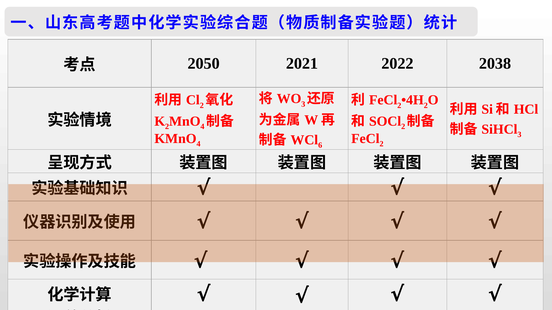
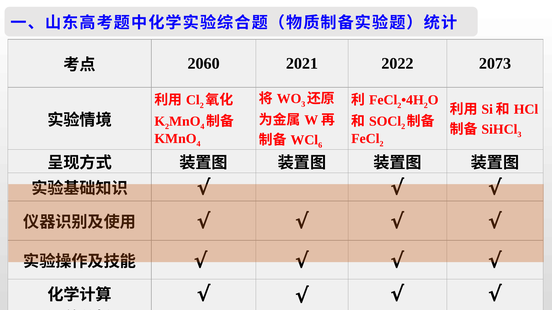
2050: 2050 -> 2060 (204, 64)
2038: 2038 -> 2073 (495, 64)
